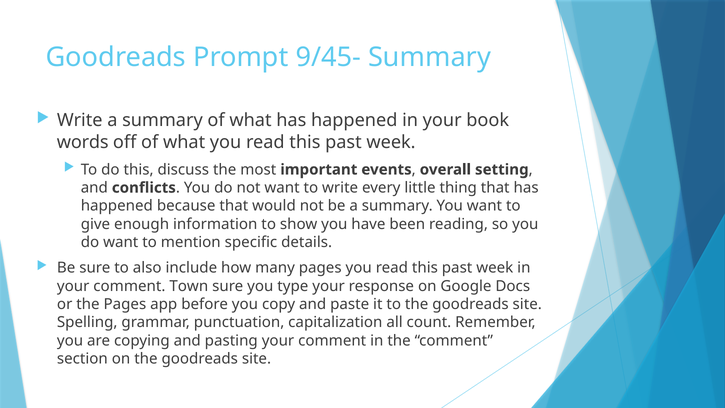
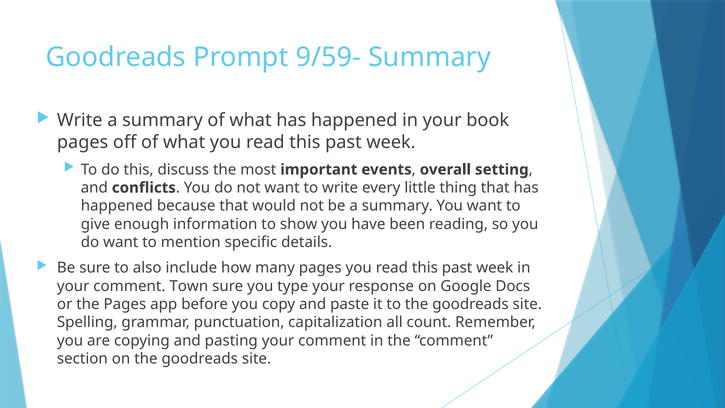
9/45-: 9/45- -> 9/59- (328, 57)
words: words -> pages (83, 142)
